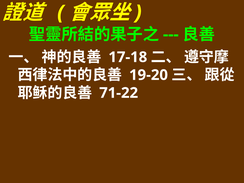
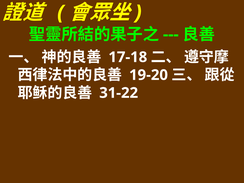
71-22: 71-22 -> 31-22 (119, 93)
